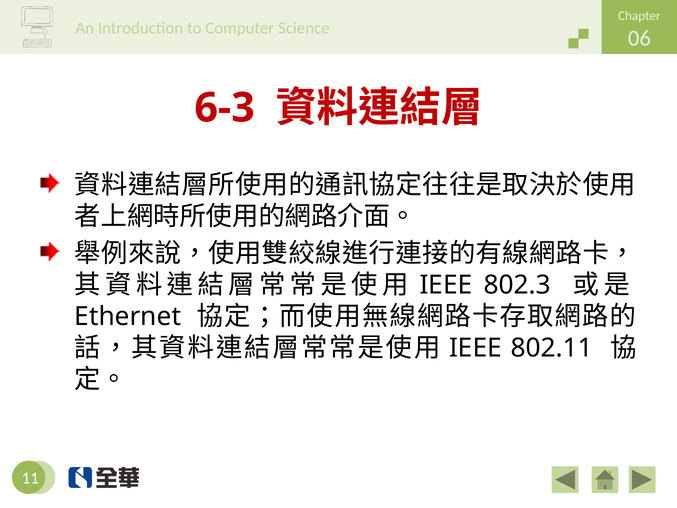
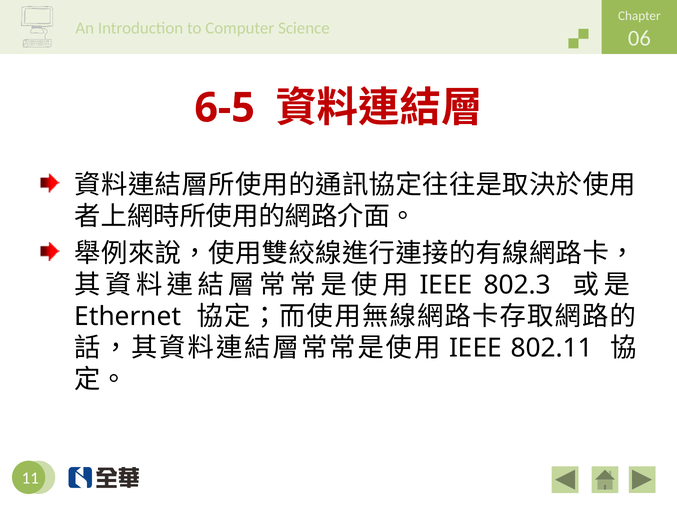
6-3: 6-3 -> 6-5 (225, 108)
